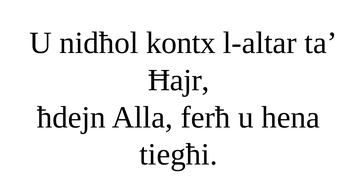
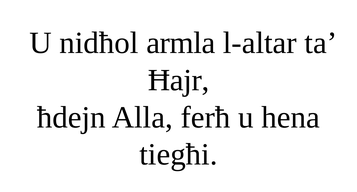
kontx: kontx -> armla (181, 43)
